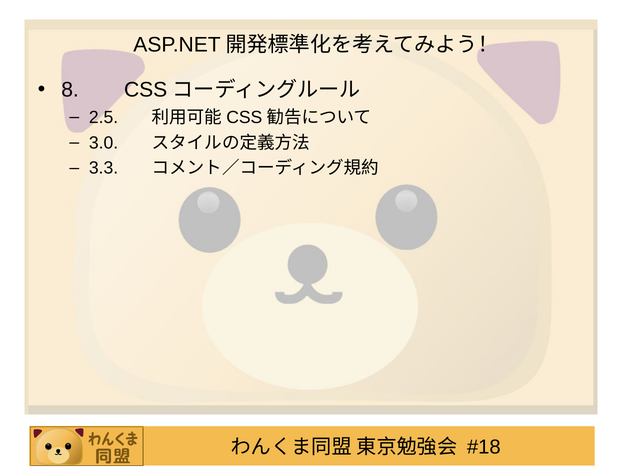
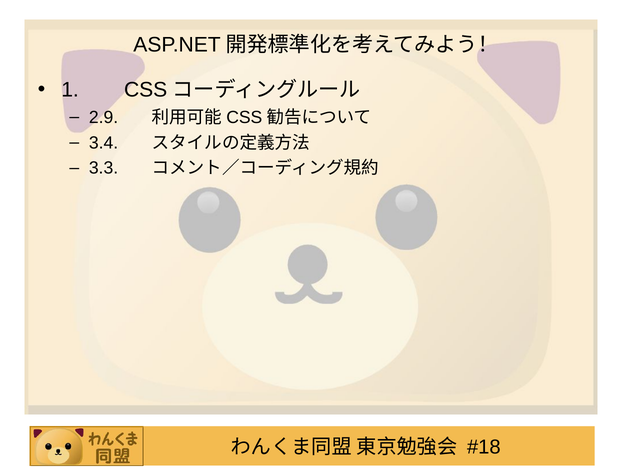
8: 8 -> 1 (70, 90)
2.5: 2.5 -> 2.9 (104, 117)
3.0: 3.0 -> 3.4 (104, 143)
